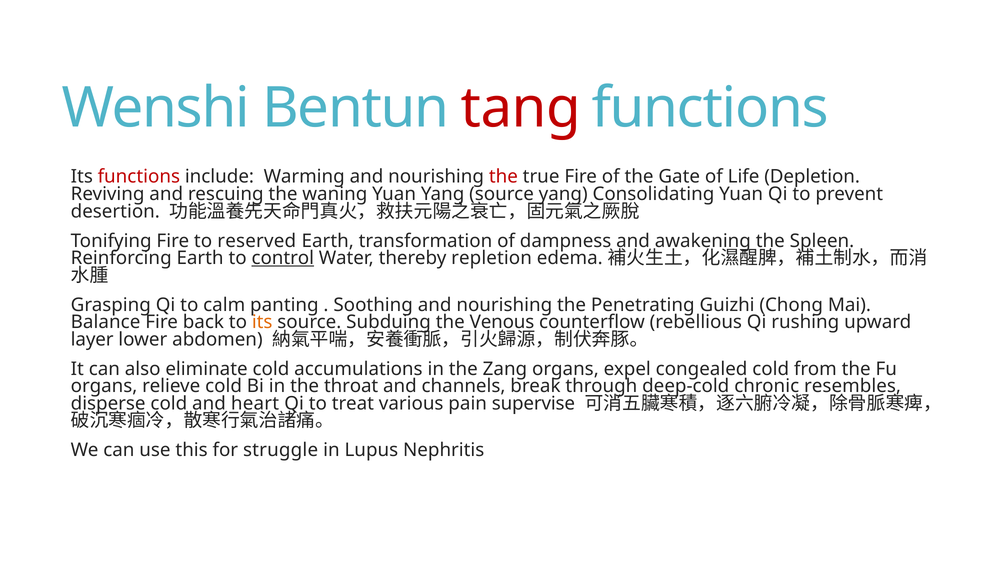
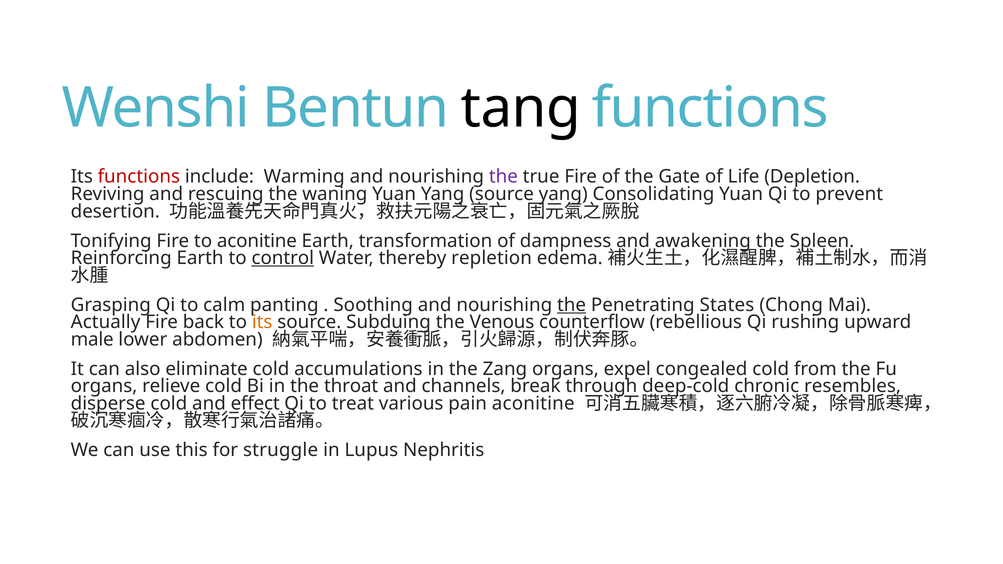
tang colour: red -> black (521, 108)
the colour: red -> purple (503, 177)
to reserved: reserved -> aconitine (257, 241)
the underline: none -> present (572, 305)
Guizhi: Guizhi -> States (727, 305)
Balance: Balance -> Actually (106, 322)
layer: layer -> male (92, 339)
heart: heart -> effect (255, 403)
pain supervise: supervise -> aconitine (533, 403)
